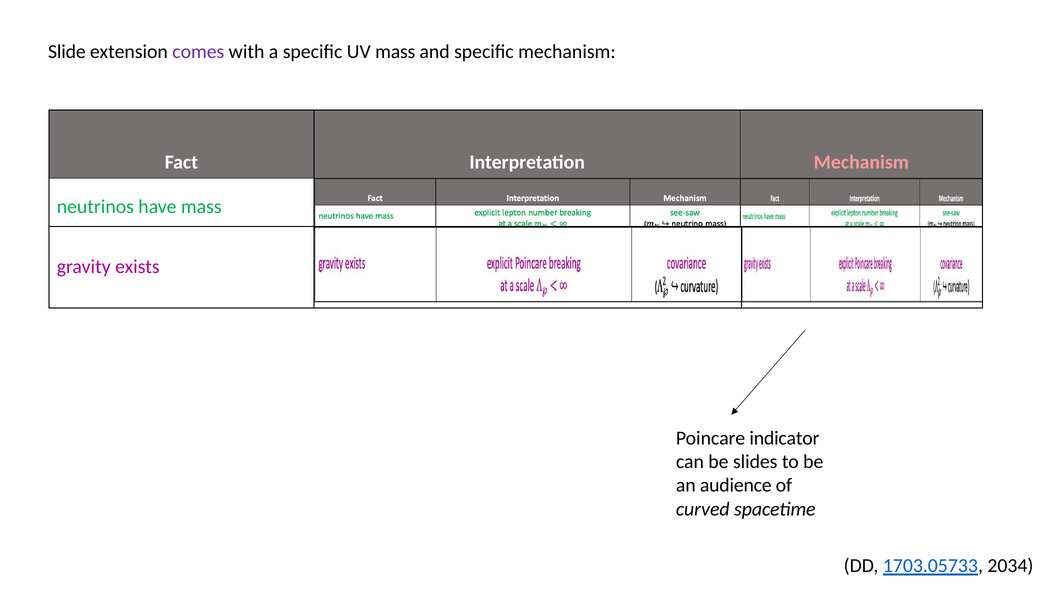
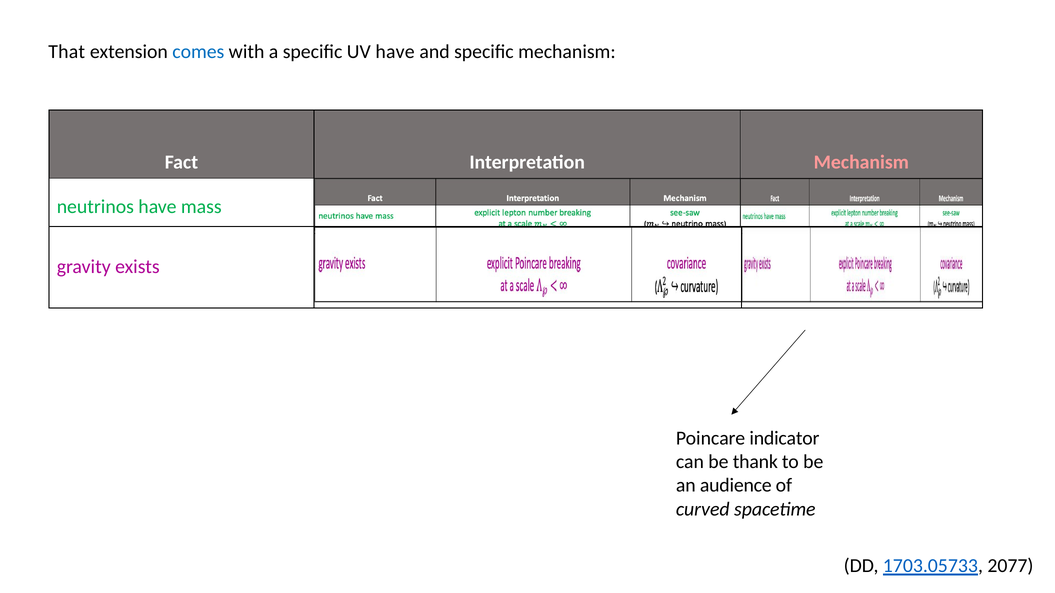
Slide: Slide -> That (67, 52)
comes colour: purple -> blue (198, 52)
UV mass: mass -> have (395, 52)
slides: slides -> thank (755, 462)
2034: 2034 -> 2077 (1010, 566)
